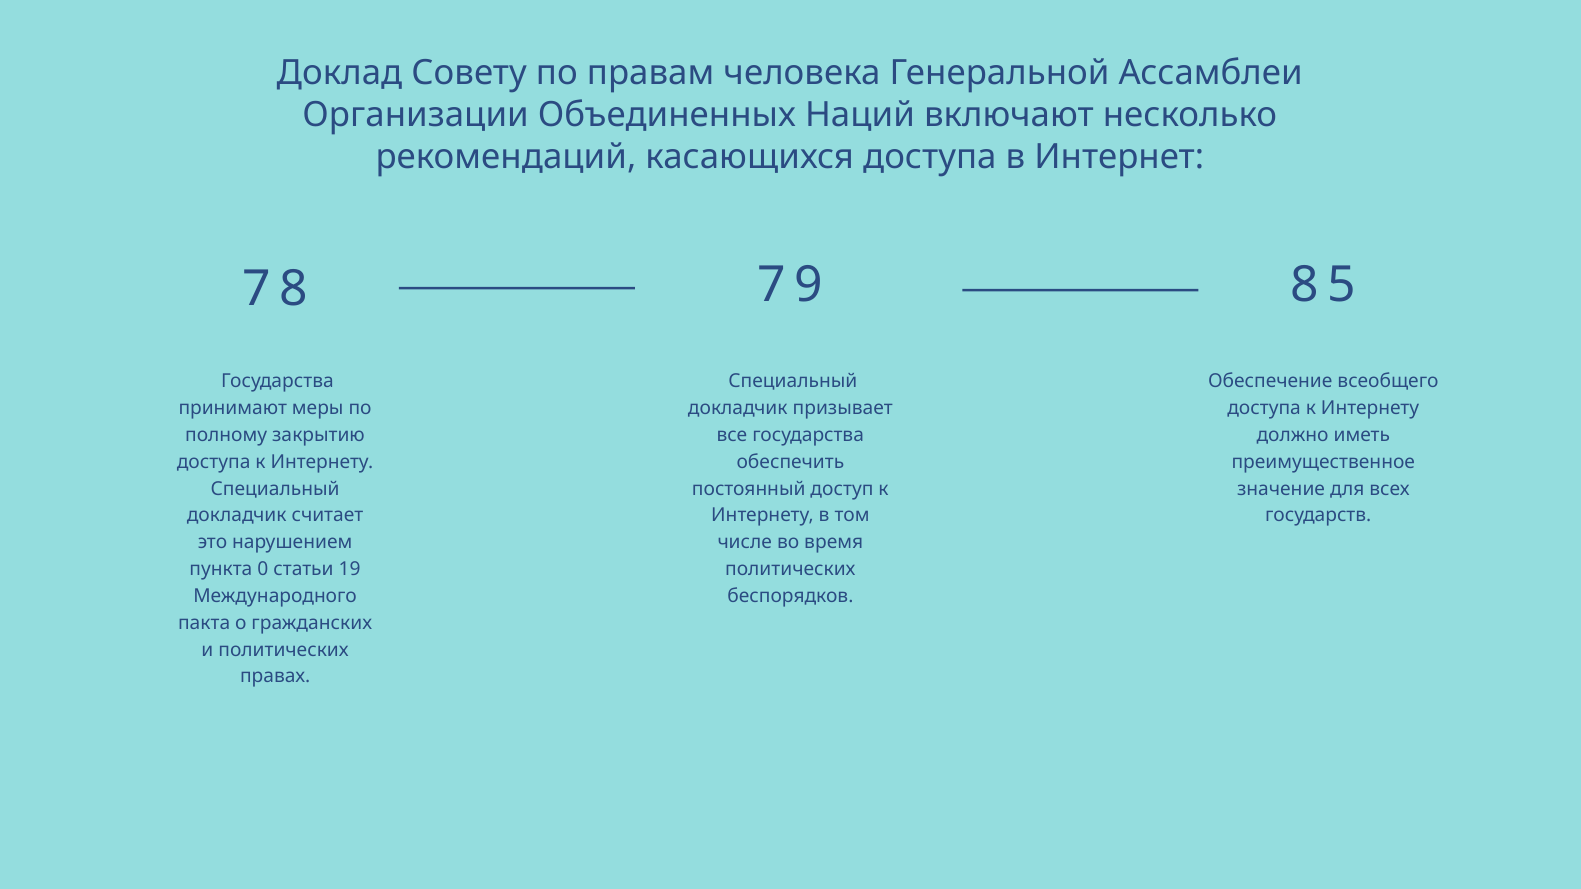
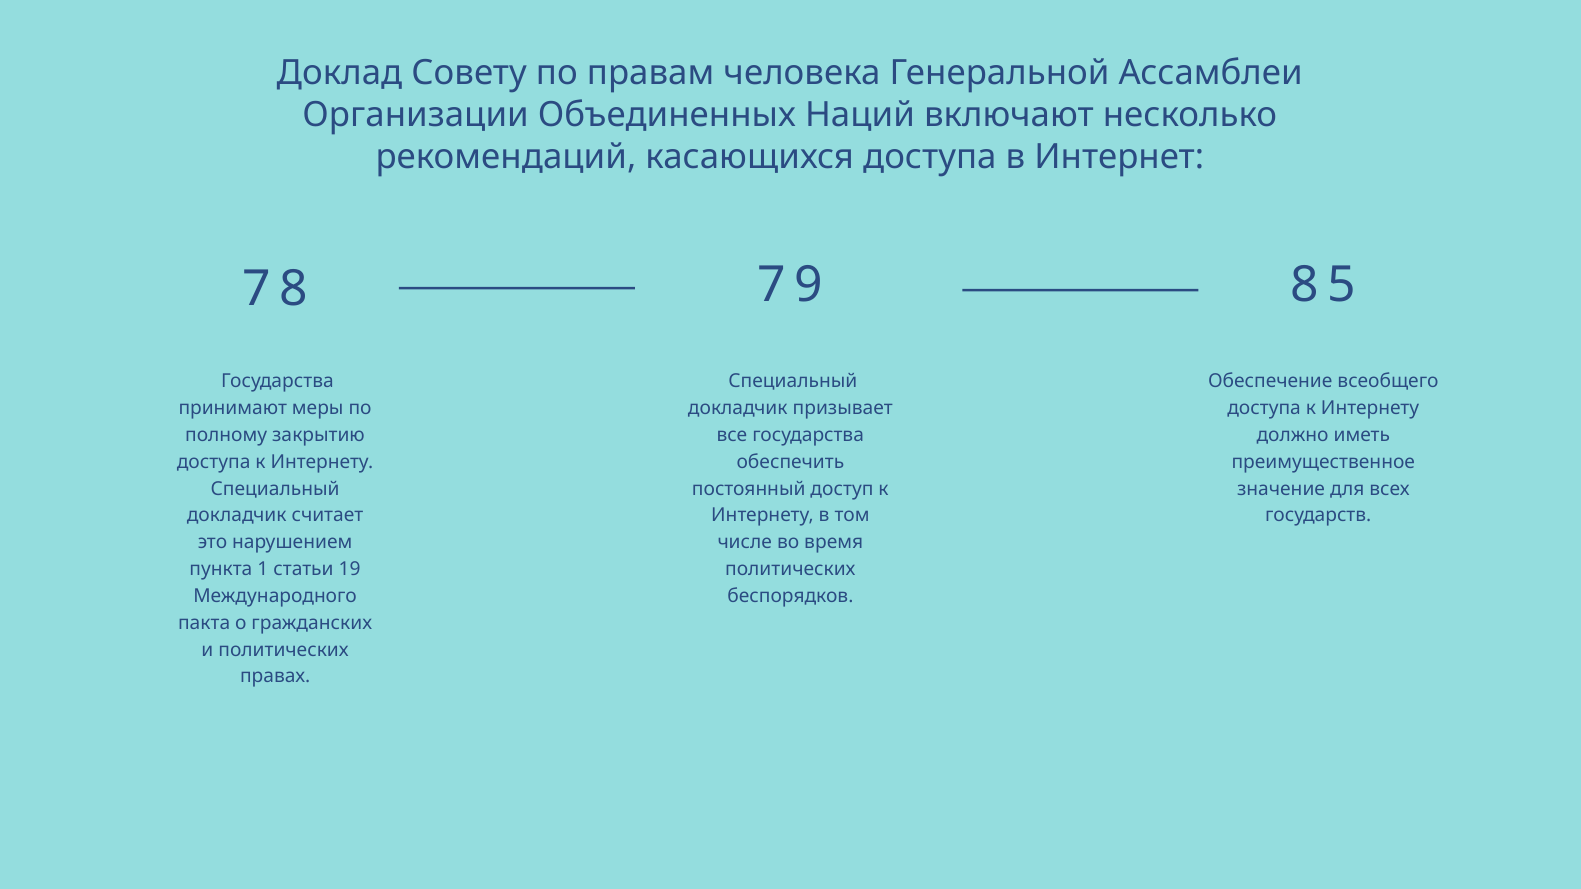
0: 0 -> 1 (263, 569)
